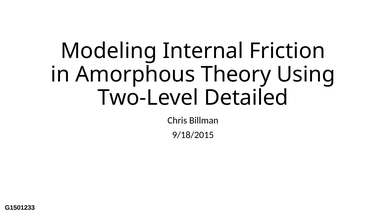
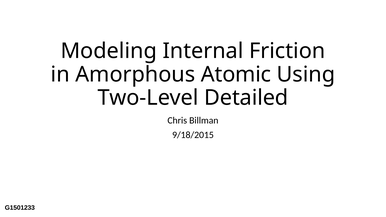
Theory: Theory -> Atomic (236, 74)
